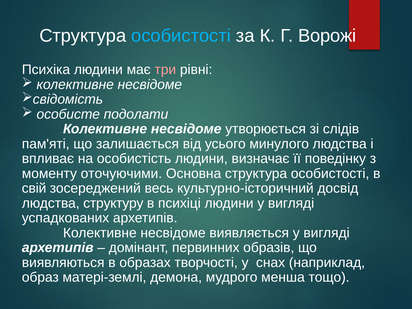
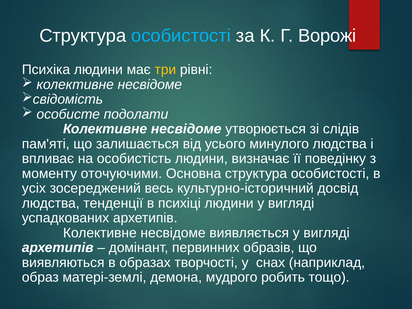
три colour: pink -> yellow (165, 70)
свій: свій -> усіх (34, 188)
структуру: структуру -> тенденції (113, 203)
менша: менша -> робить (283, 277)
